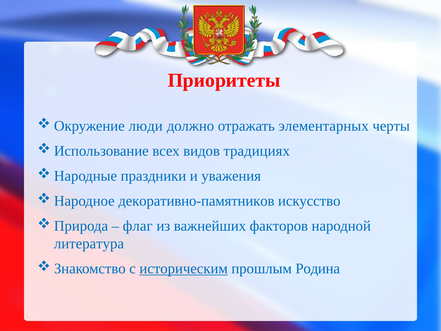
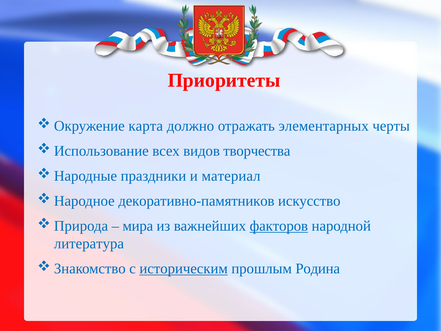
люди: люди -> карта (146, 126)
традициях: традициях -> творчества (257, 151)
уважения: уважения -> материал (231, 176)
флаг: флаг -> мира (138, 226)
факторов underline: none -> present (279, 226)
